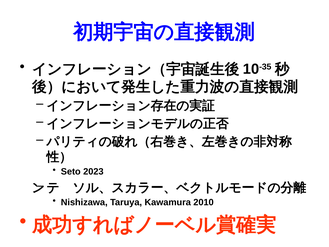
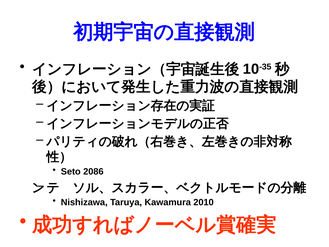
2023: 2023 -> 2086 (93, 171)
